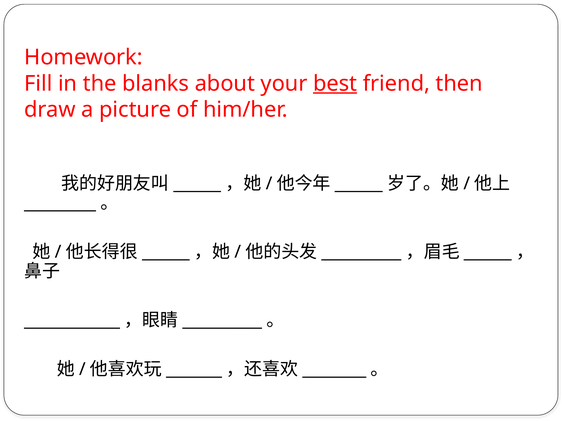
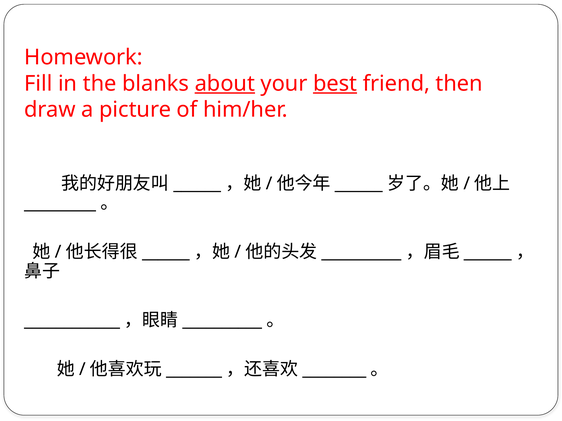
about underline: none -> present (225, 84)
